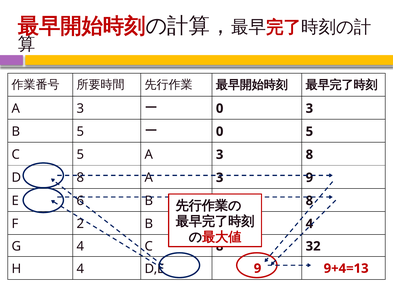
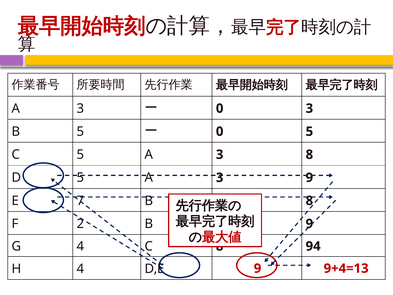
D 8: 8 -> 5 (80, 178)
6: 6 -> 7 (80, 201)
4: 4 -> 9 (309, 224)
32: 32 -> 94 (313, 246)
